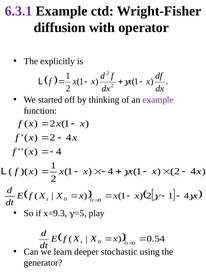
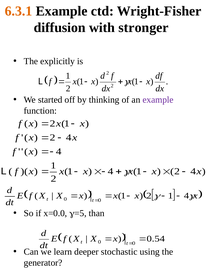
6.3.1 colour: purple -> orange (19, 11)
operator: operator -> stronger (143, 27)
x=9.3: x=9.3 -> x=0.0 (55, 213)
play: play -> than (97, 213)
